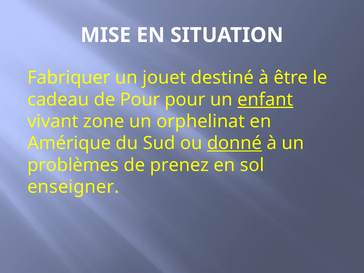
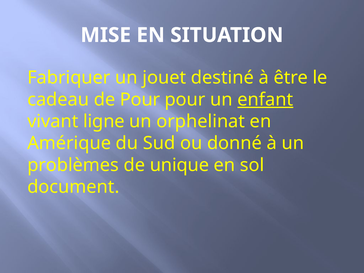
zone: zone -> ligne (104, 121)
donné underline: present -> none (235, 143)
prenez: prenez -> unique (179, 165)
enseigner: enseigner -> document (73, 187)
